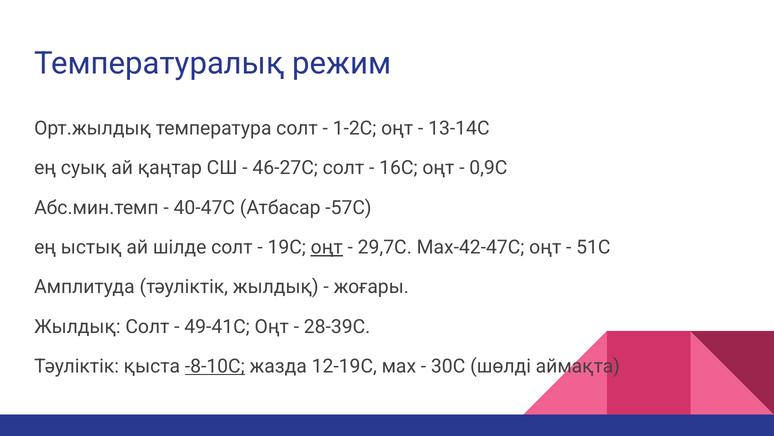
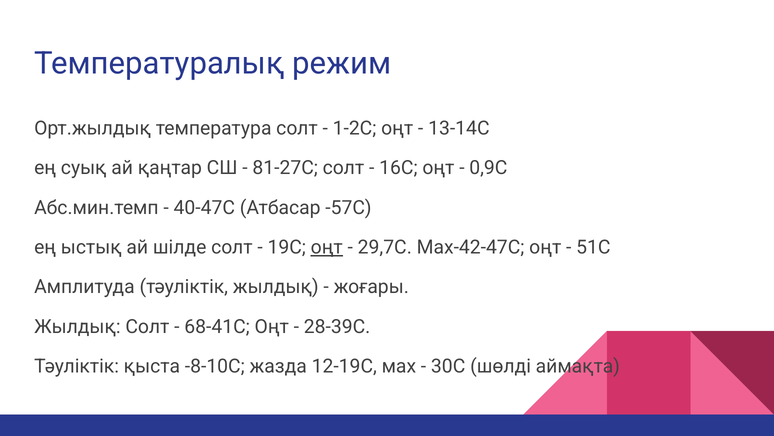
46-27С: 46-27С -> 81-27С (285, 168)
49-41С: 49-41С -> 68-41С (217, 326)
-8-10С underline: present -> none (215, 366)
